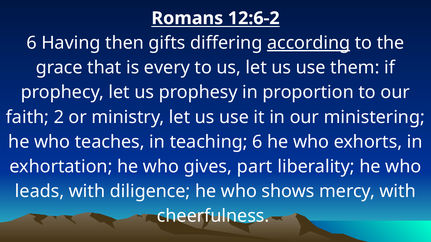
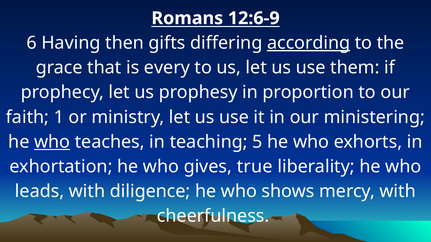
12:6-2: 12:6-2 -> 12:6-9 (254, 18)
2: 2 -> 1 (59, 117)
who underline: none -> present (52, 142)
teaching 6: 6 -> 5 (257, 142)
part: part -> true (255, 167)
